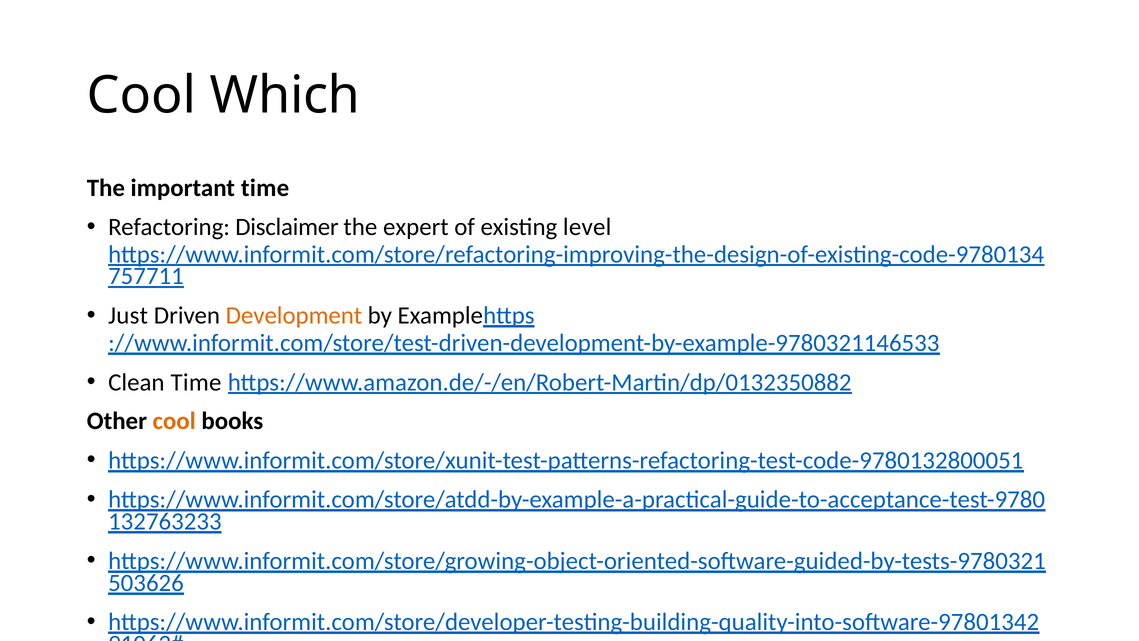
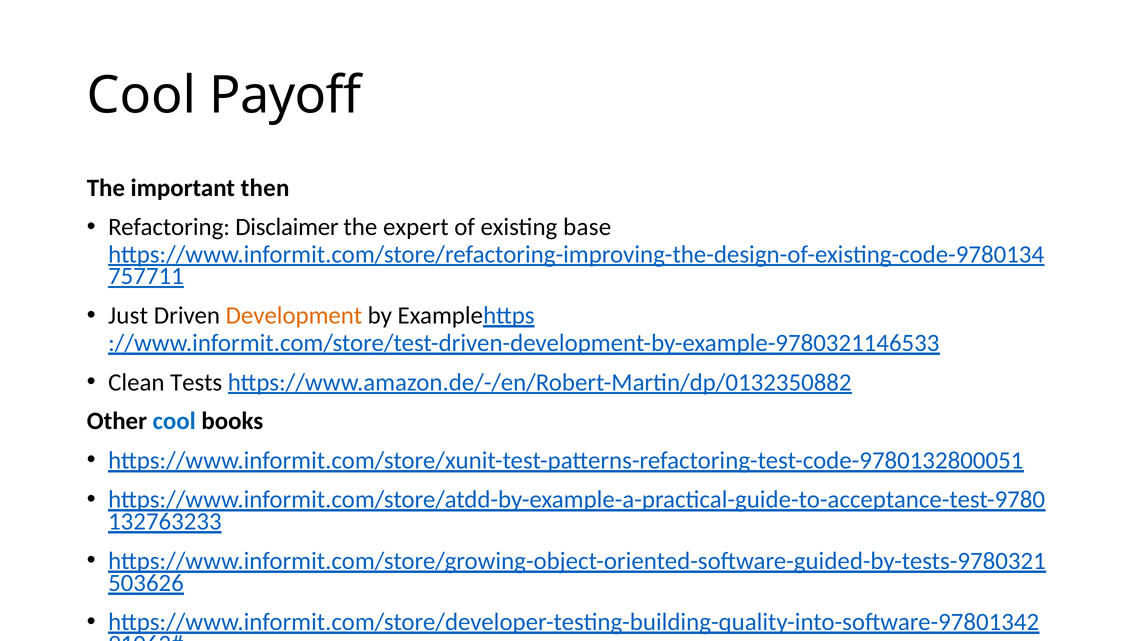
Which: Which -> Payoff (285, 96)
important time: time -> then (265, 188)
level: level -> base (587, 227)
Clean Time: Time -> Tests (196, 382)
cool colour: orange -> blue (174, 421)
